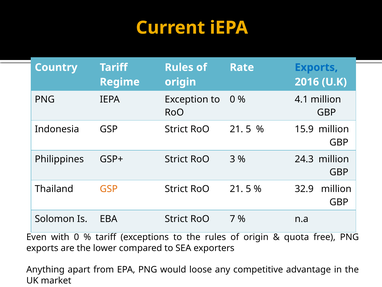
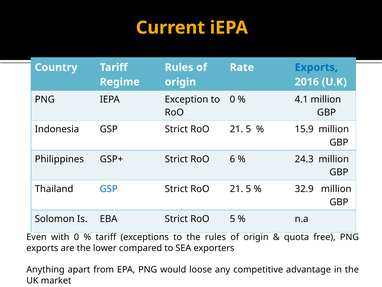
3: 3 -> 6 (232, 159)
GSP colour: orange -> blue (109, 189)
RoO 7: 7 -> 5 (232, 219)
